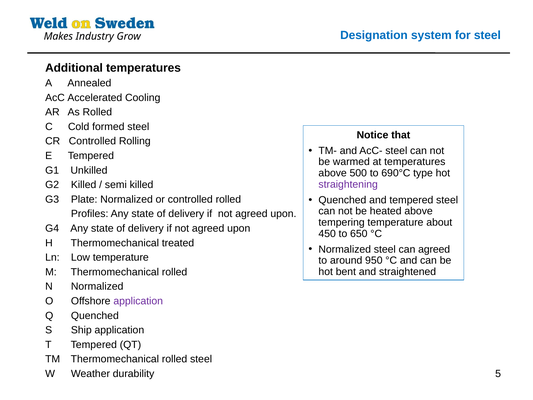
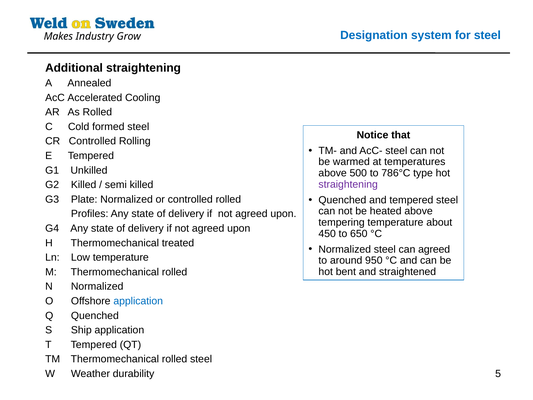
Additional temperatures: temperatures -> straightening (143, 68)
690°C: 690°C -> 786°C (396, 173)
application colour: purple -> blue (138, 301)
